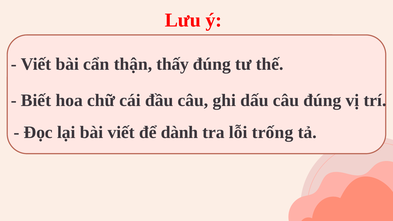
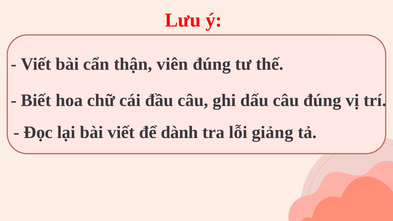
thấy: thấy -> viên (172, 64)
trống: trống -> giảng (273, 132)
